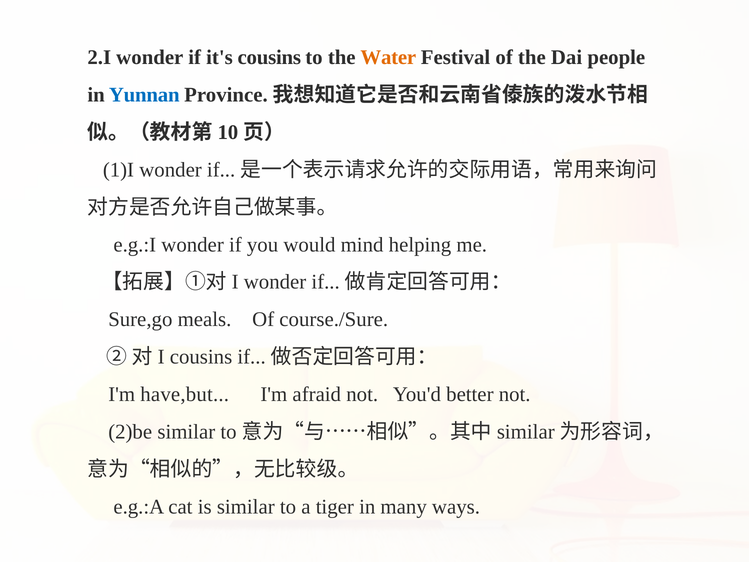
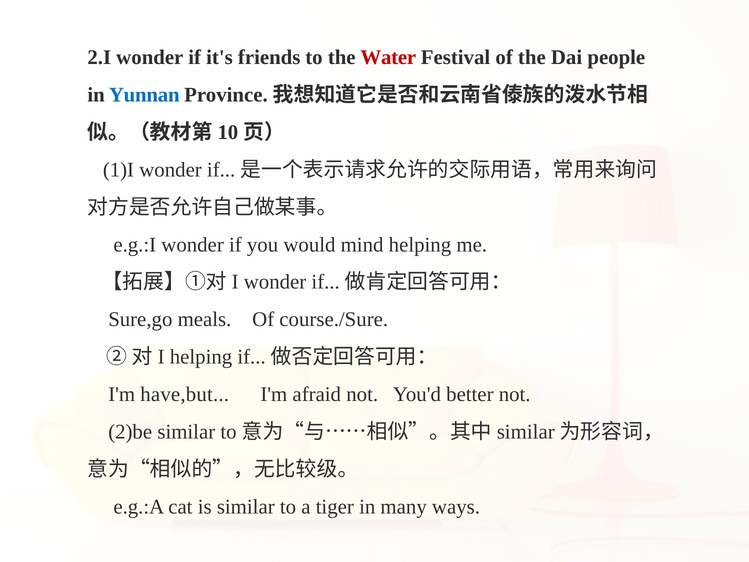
it's cousins: cousins -> friends (269, 57)
Water colour: orange -> red (388, 57)
cousins: cousins -> helping (201, 357)
